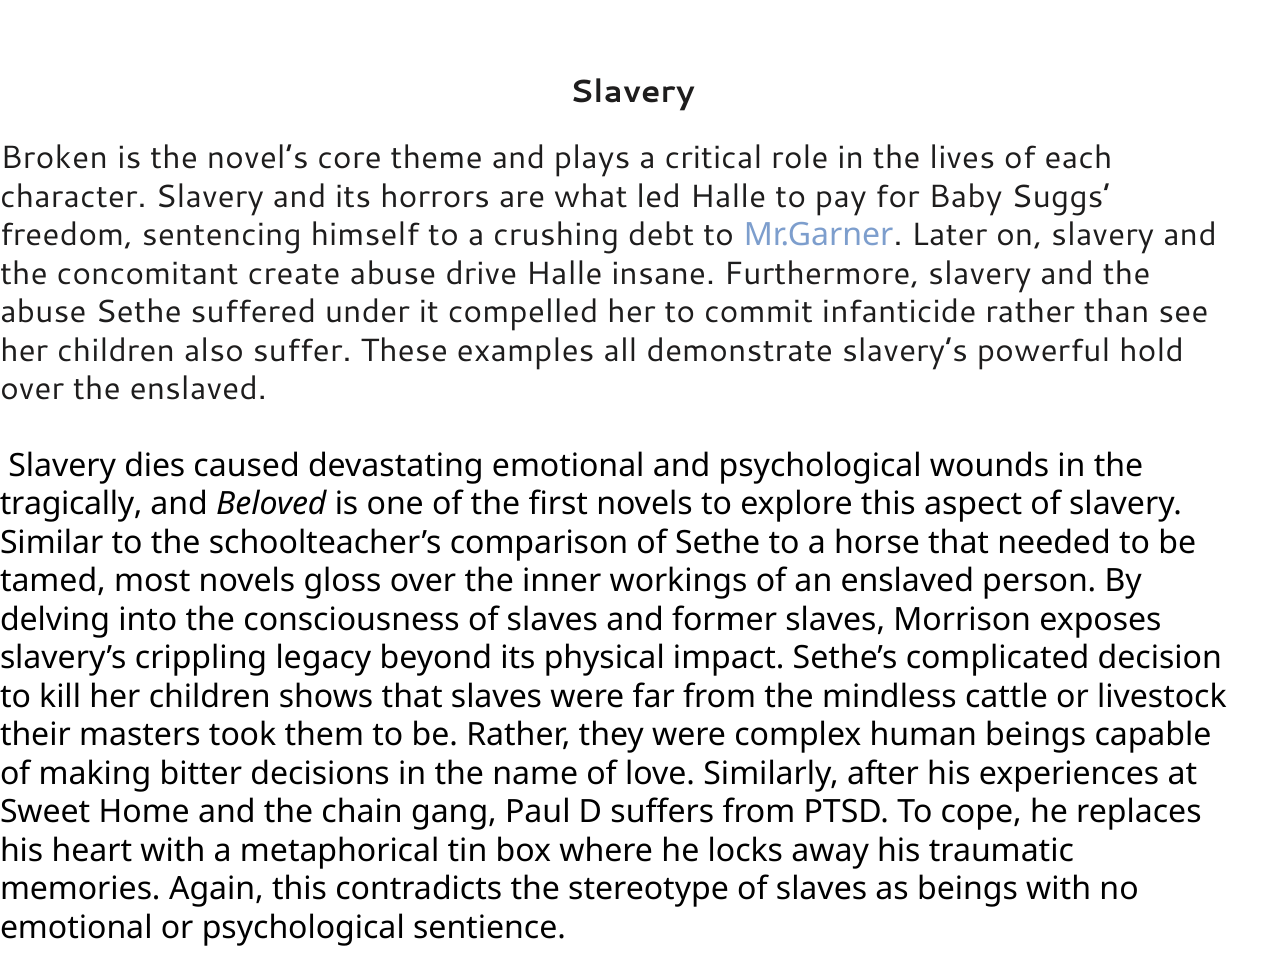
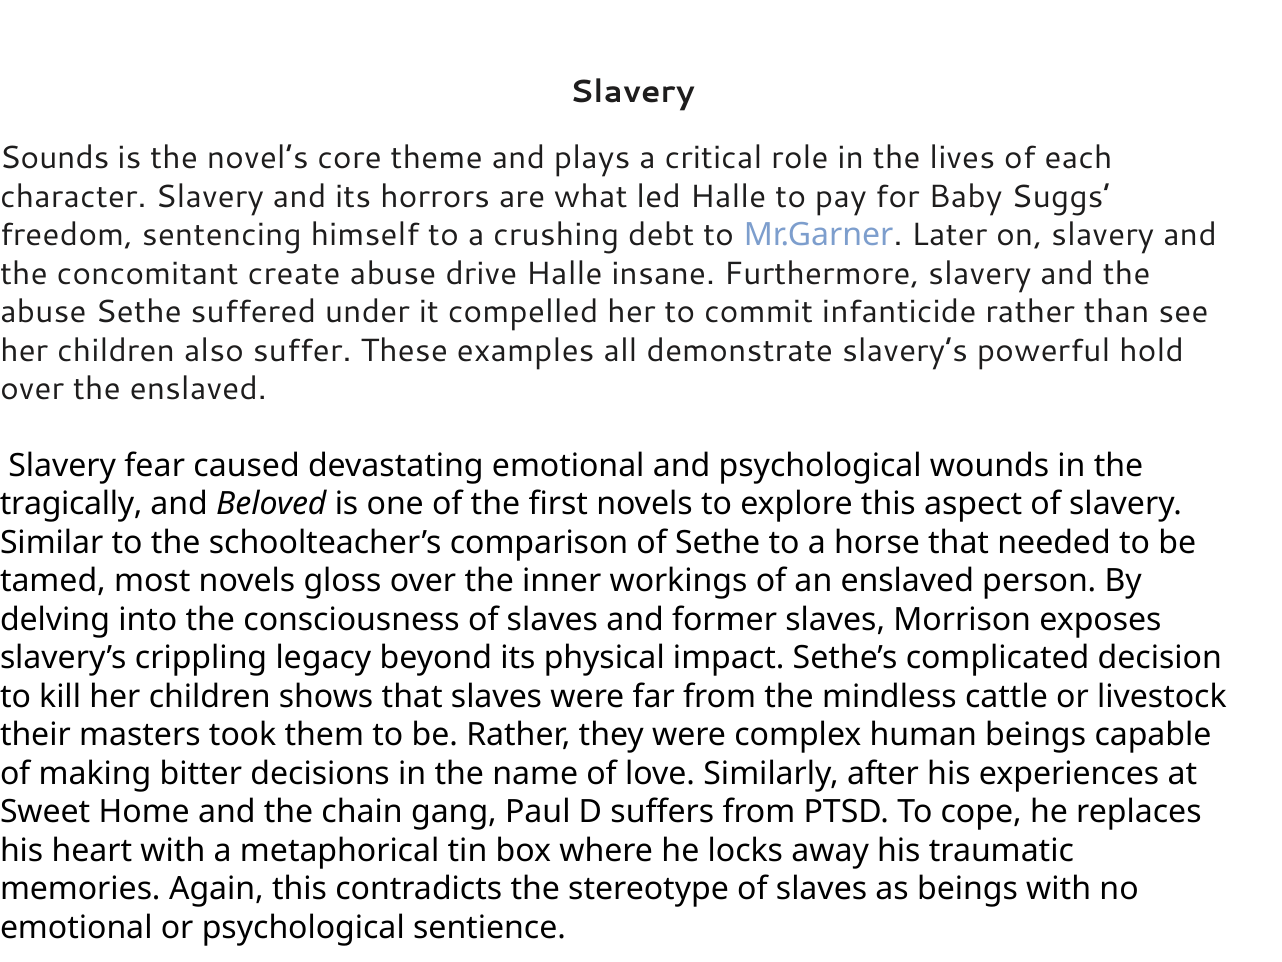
Broken: Broken -> Sounds (54, 158)
dies: dies -> fear (155, 466)
